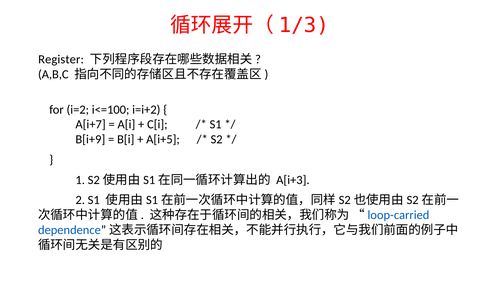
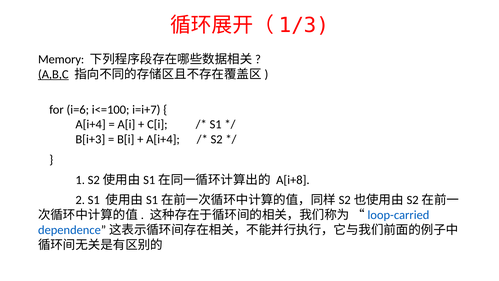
Register: Register -> Memory (61, 59)
A,B,C underline: none -> present (53, 74)
i=2: i=2 -> i=6 (78, 109)
i=i+2: i=i+2 -> i=i+7 (146, 109)
A[i+7: A[i+7 -> A[i+4 (91, 124)
B[i+9: B[i+9 -> B[i+3 (90, 139)
A[i+5: A[i+5 -> A[i+4 (163, 139)
A[i+3: A[i+3 -> A[i+8 (293, 180)
